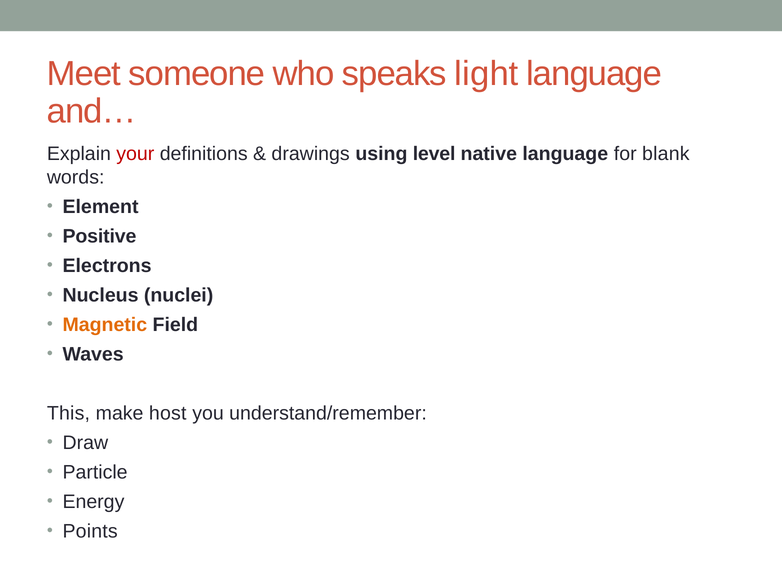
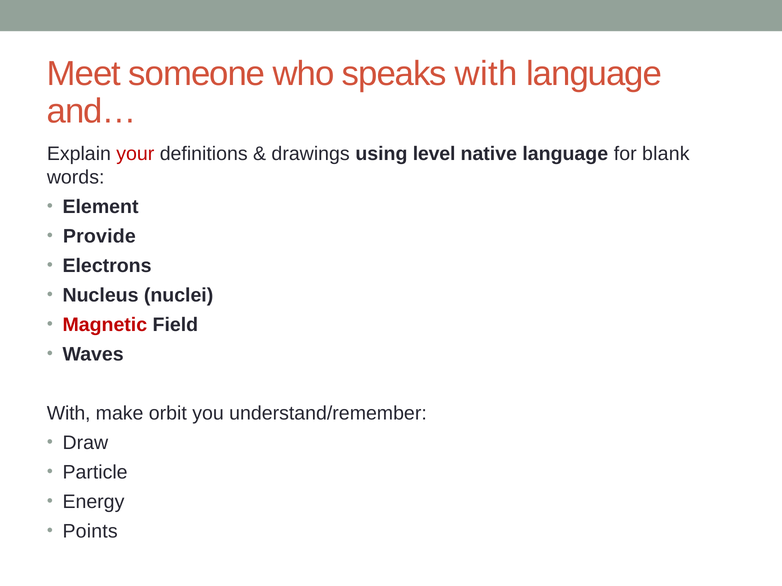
speaks light: light -> with (486, 74)
Positive: Positive -> Provide (99, 236)
Magnetic colour: orange -> red (105, 325)
This: This -> With (69, 414)
host: host -> orbit (168, 414)
